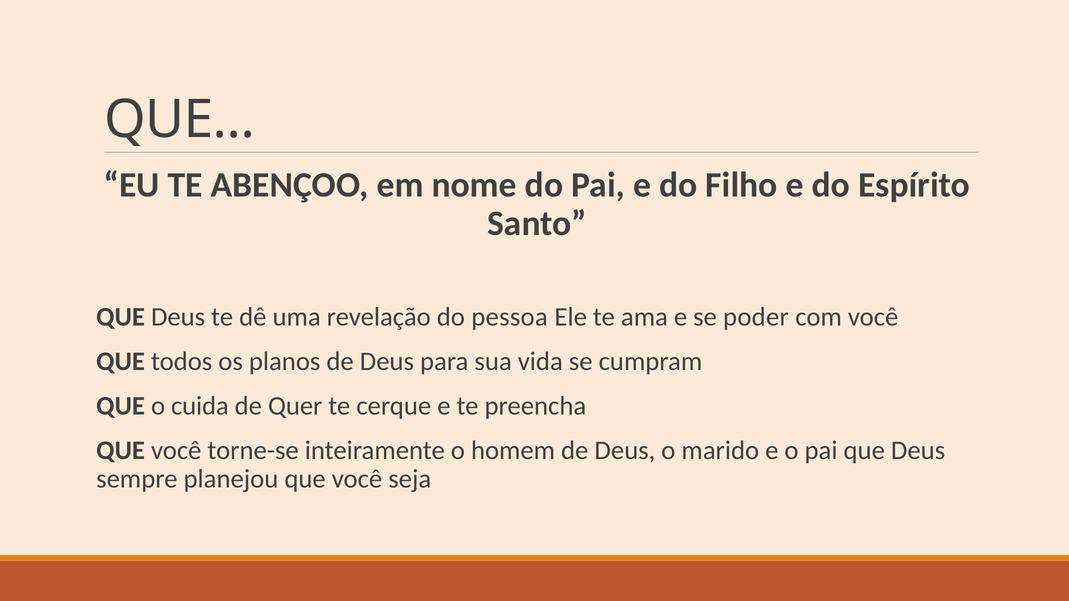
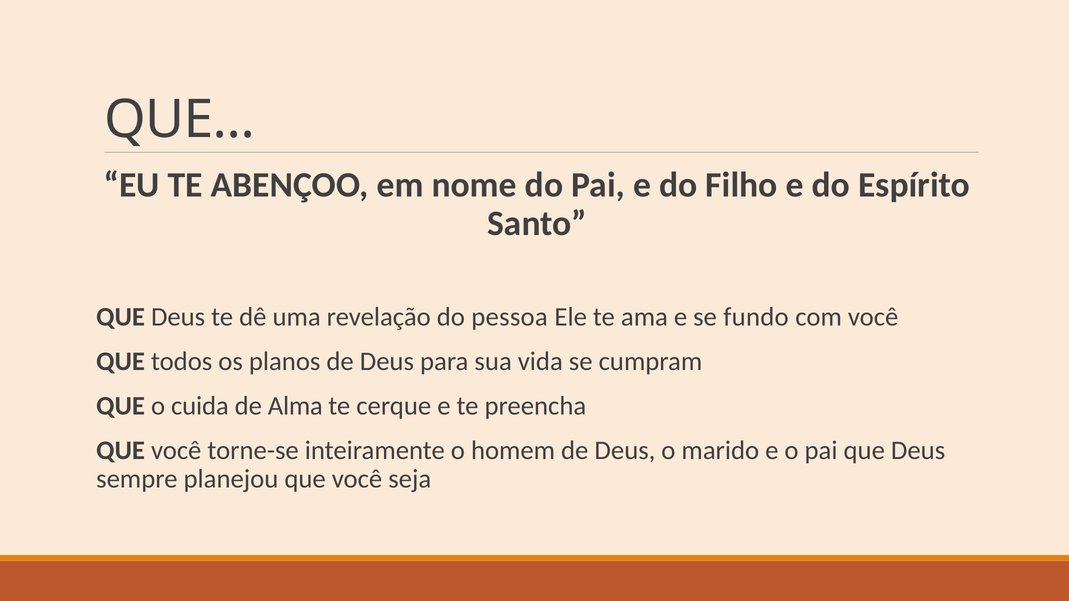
poder: poder -> fundo (756, 317)
Quer: Quer -> Alma (295, 406)
